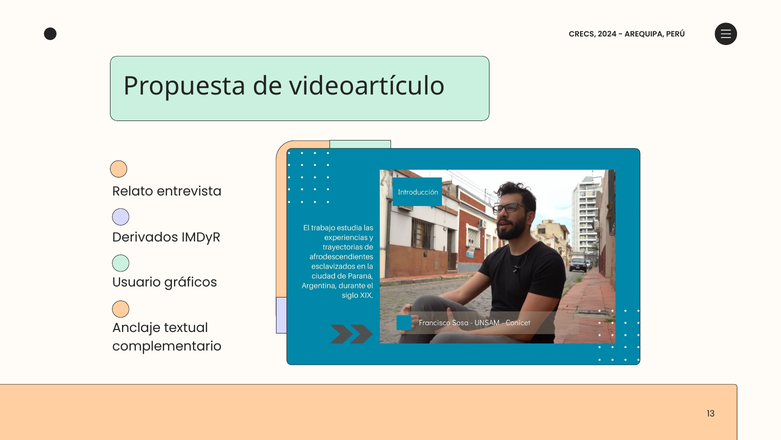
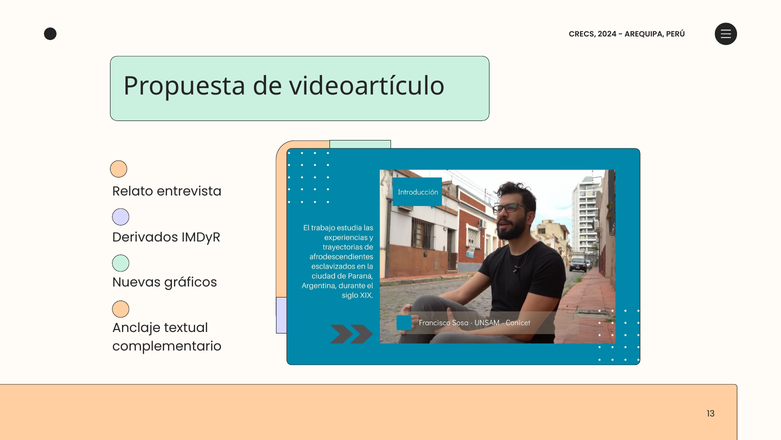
Usuario: Usuario -> Nuevas (137, 282)
